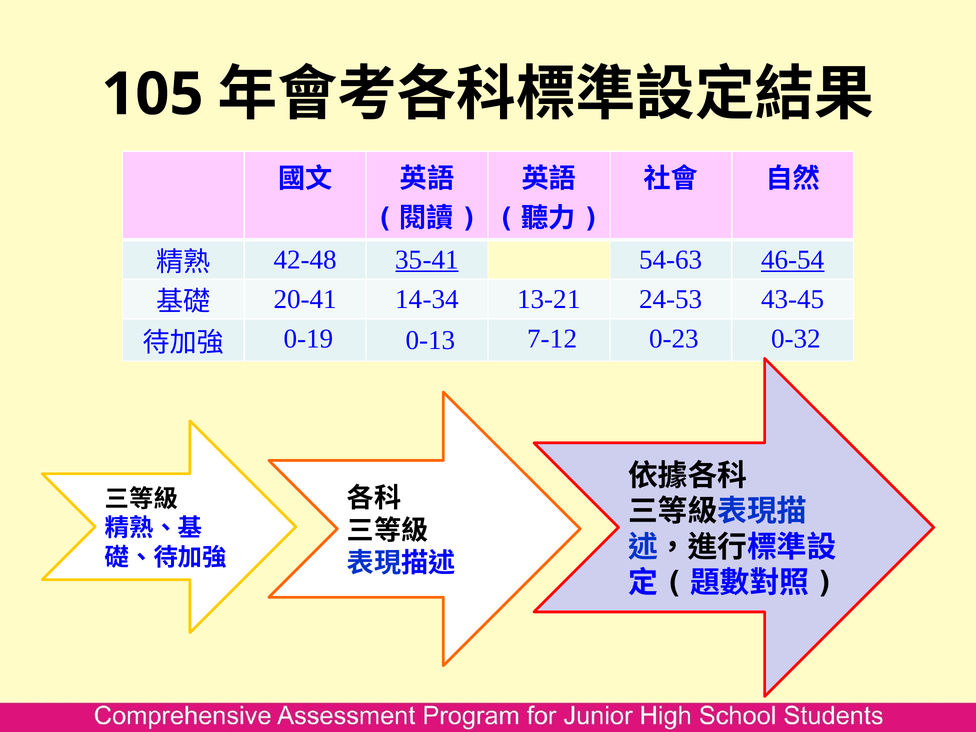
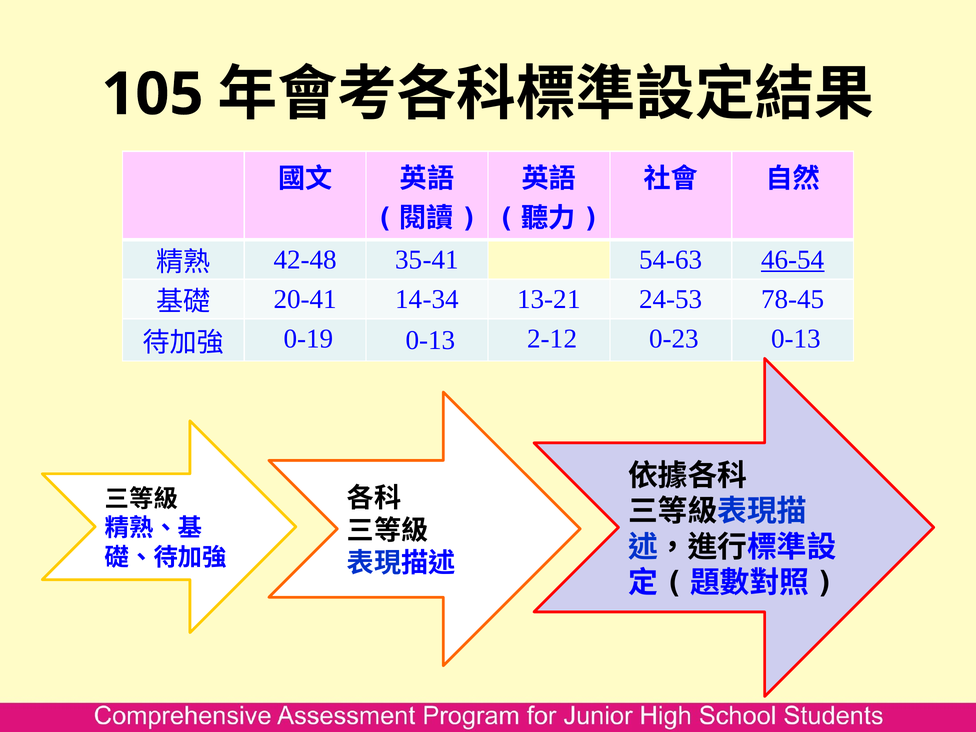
35-41 underline: present -> none (427, 260)
43-45: 43-45 -> 78-45 (793, 299)
7-12: 7-12 -> 2-12 (552, 339)
0-23 0-32: 0-32 -> 0-13 (796, 339)
